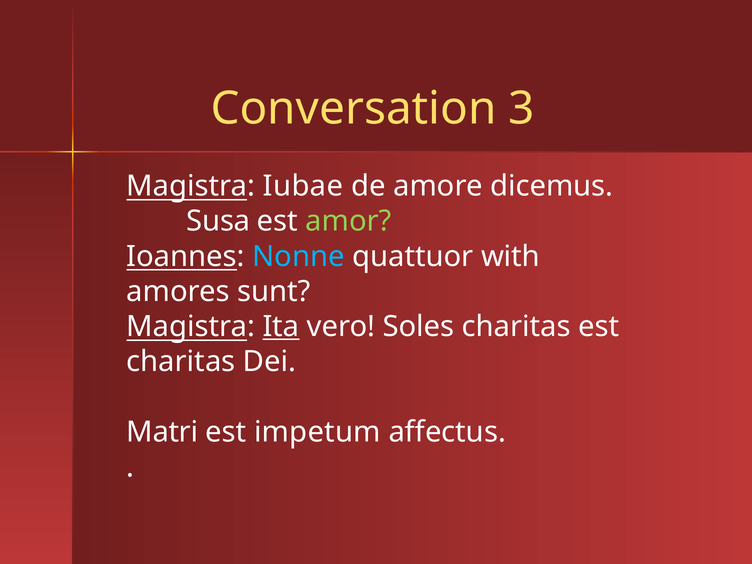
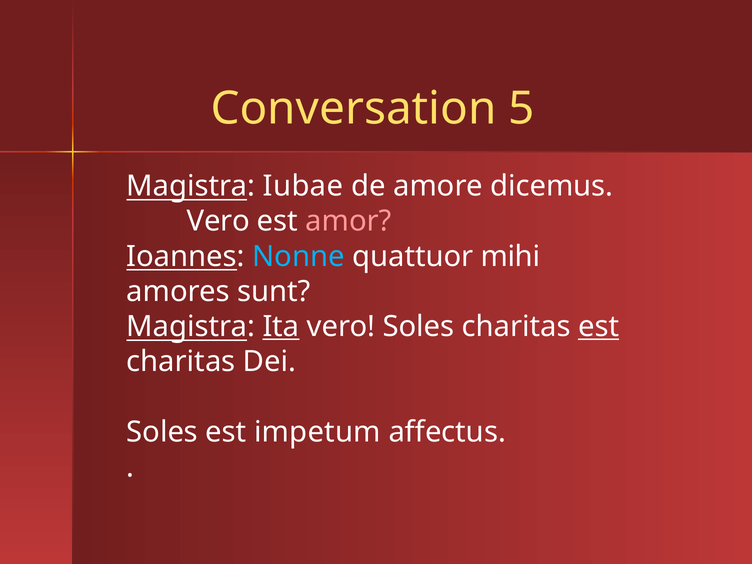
3: 3 -> 5 (521, 108)
Susa: Susa -> Vero (218, 221)
amor colour: light green -> pink (349, 221)
with: with -> mihi (510, 256)
est underline: none -> present (599, 327)
Matri: Matri -> Soles (162, 432)
